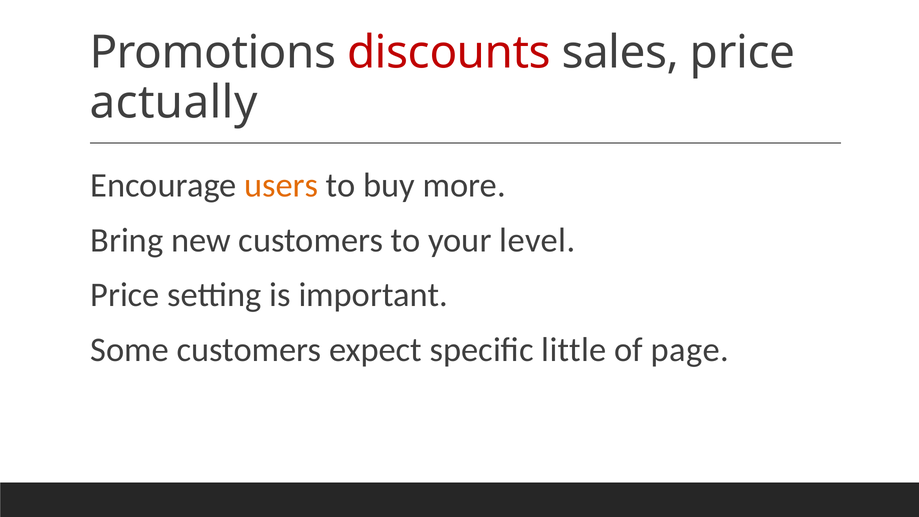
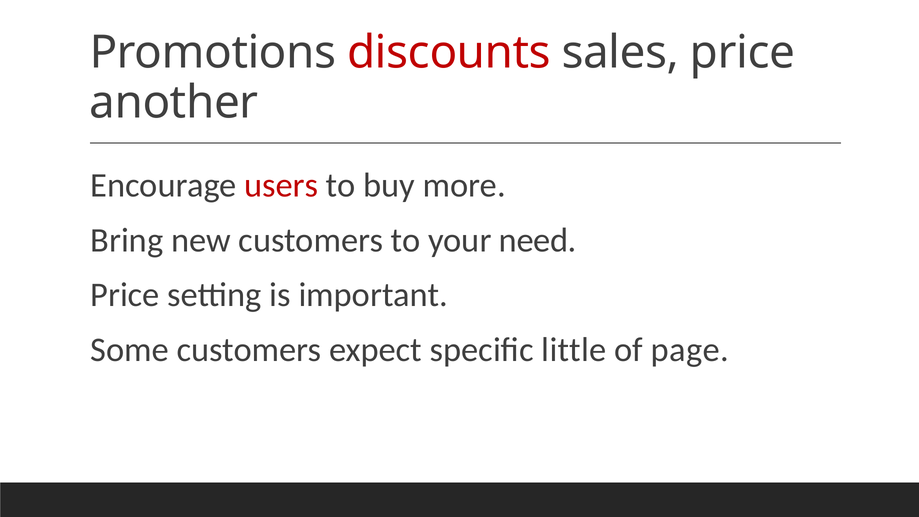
actually: actually -> another (174, 102)
users colour: orange -> red (281, 185)
level: level -> need (538, 240)
